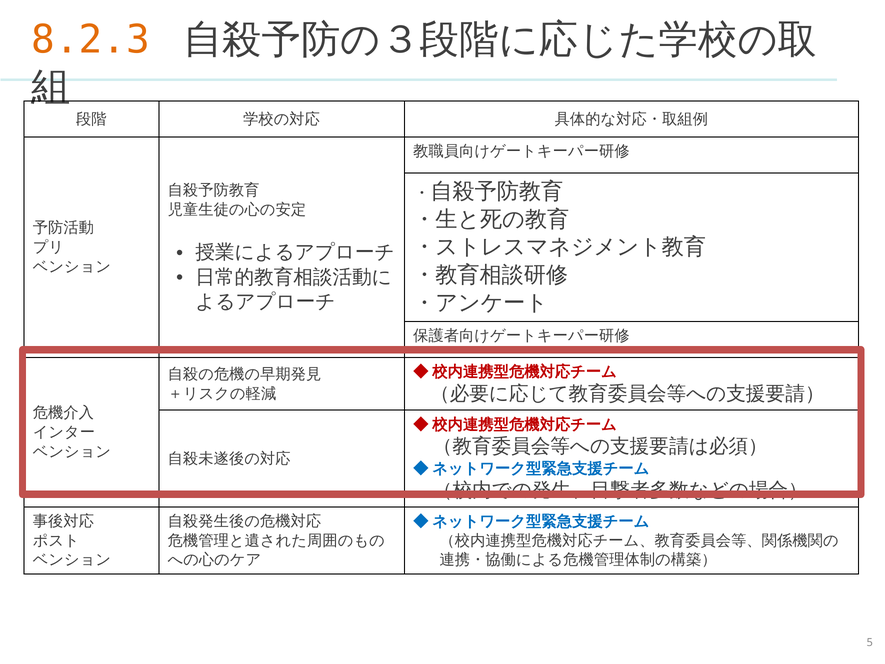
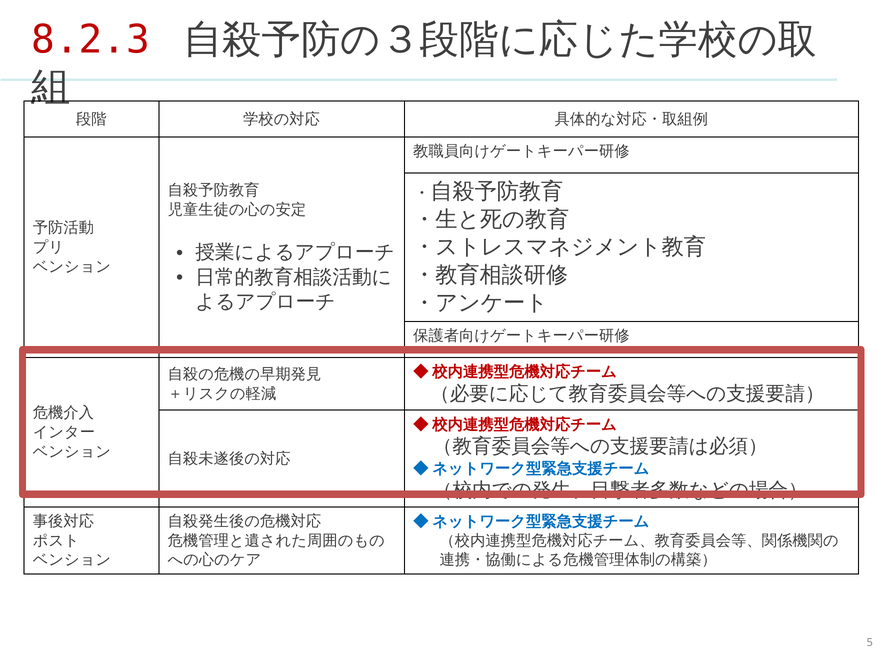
8.2.3 colour: orange -> red (91, 40)
